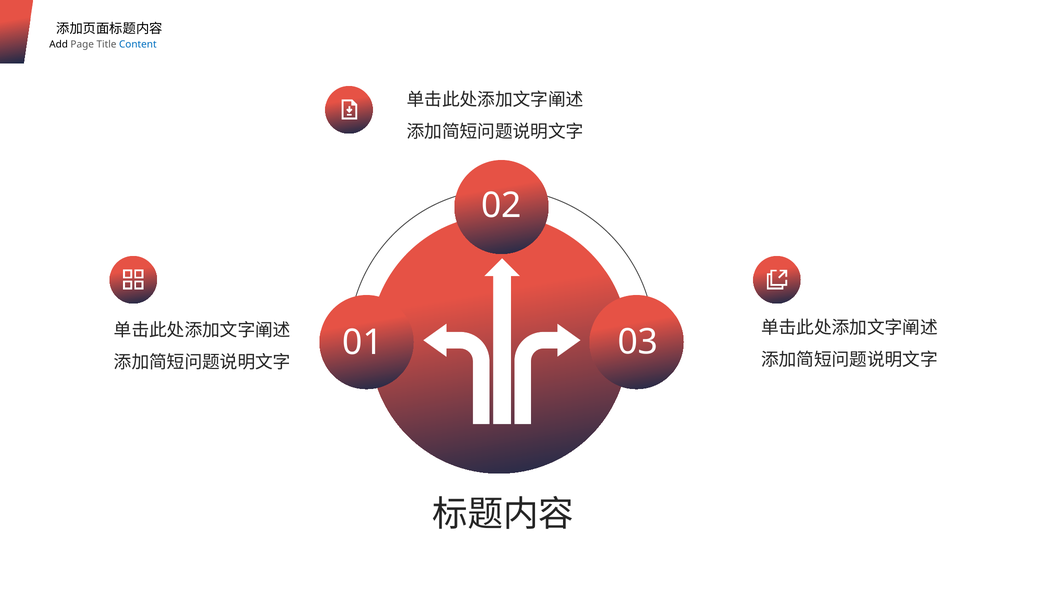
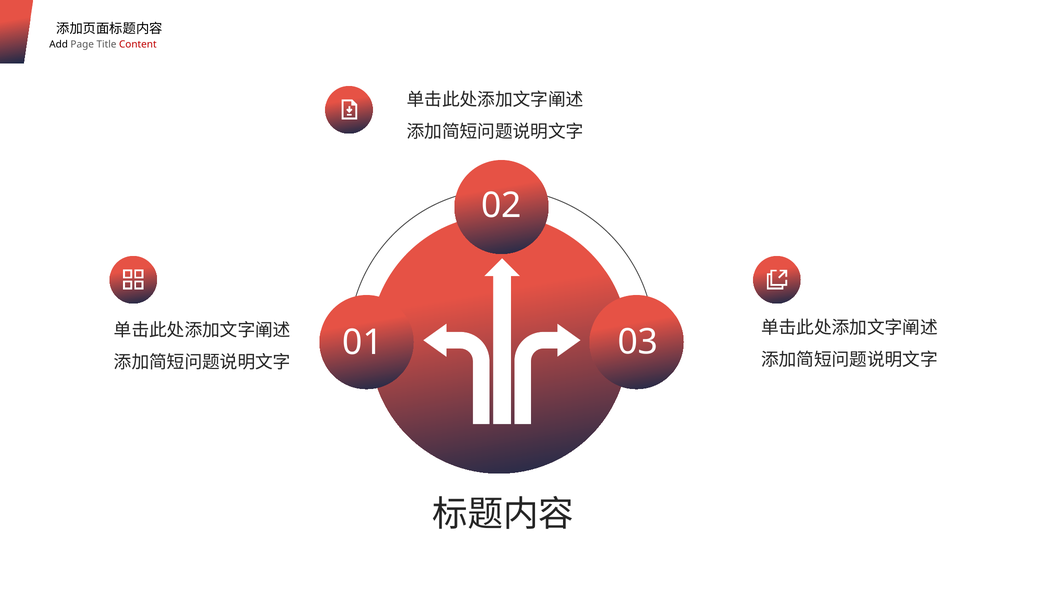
Content colour: blue -> red (138, 44)
